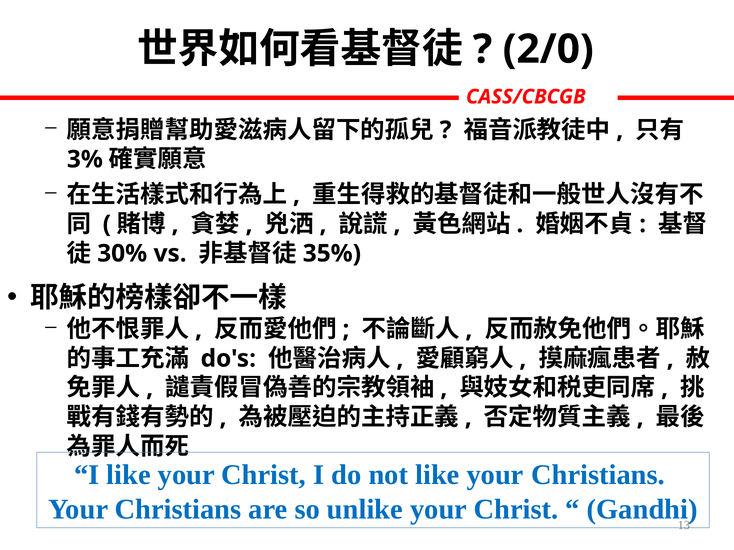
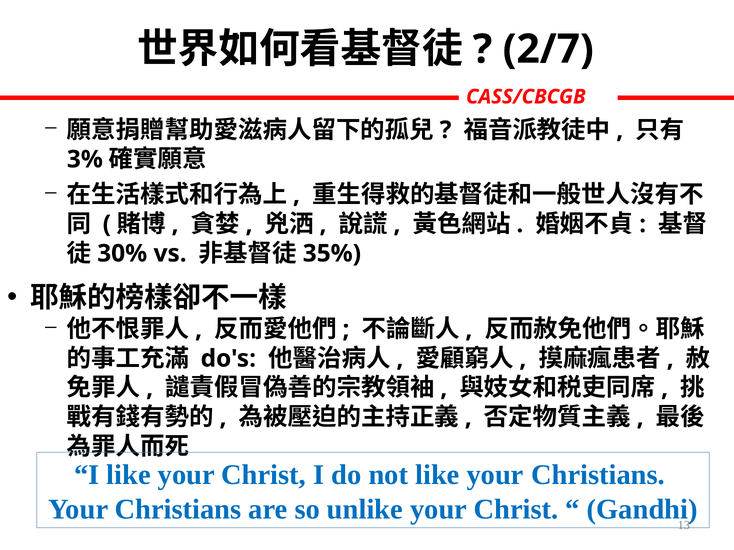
2/0: 2/0 -> 2/7 (548, 49)
